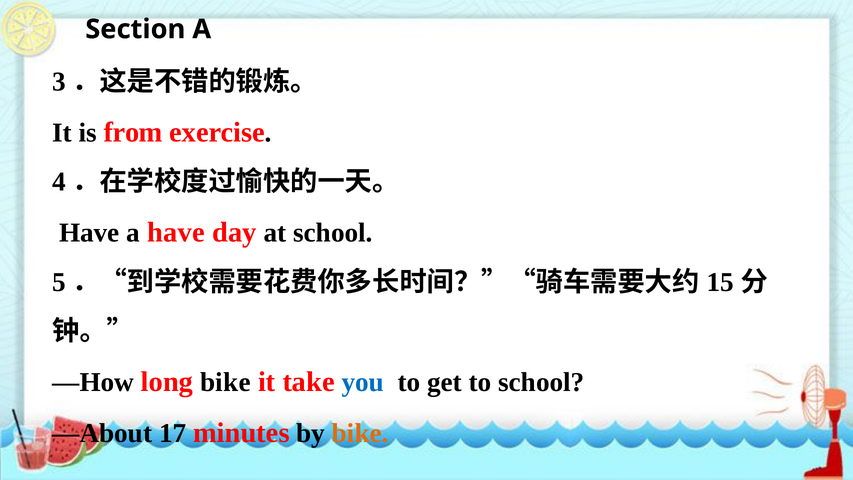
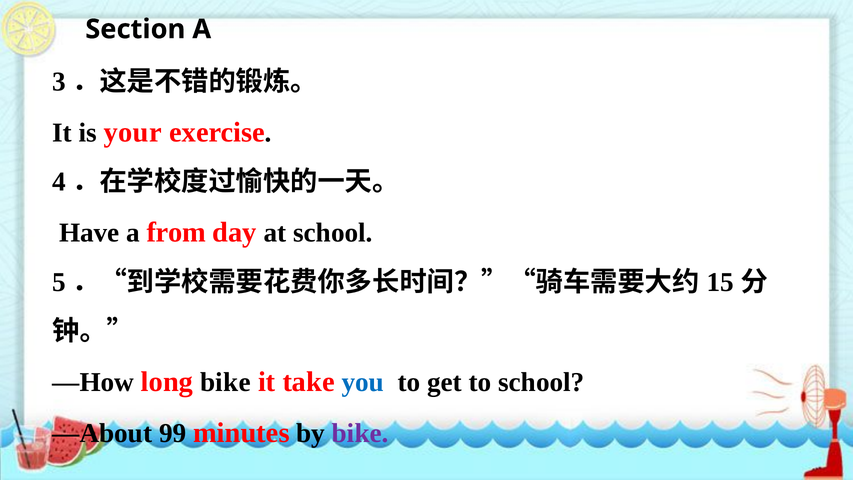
from: from -> your (133, 132)
a have: have -> from (176, 232)
17: 17 -> 99 (173, 433)
bike colour: orange -> purple (360, 433)
